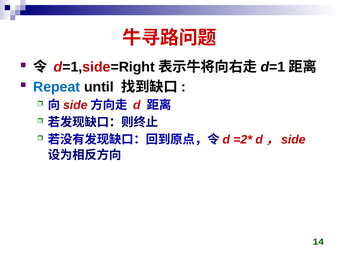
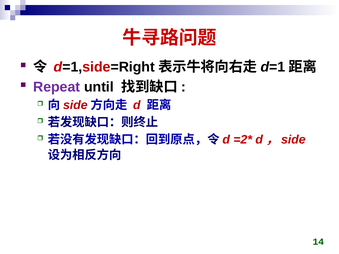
Repeat colour: blue -> purple (57, 87)
